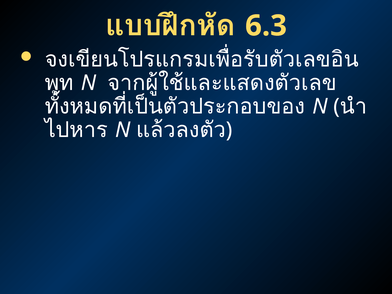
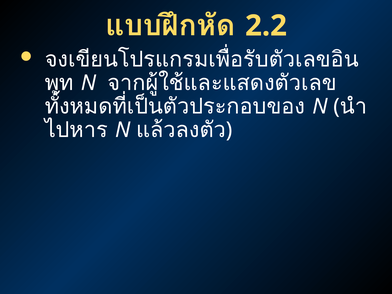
6.3: 6.3 -> 2.2 (266, 26)
